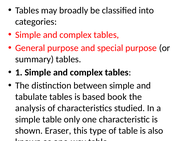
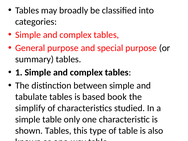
analysis: analysis -> simplify (30, 108)
shown Eraser: Eraser -> Tables (58, 131)
